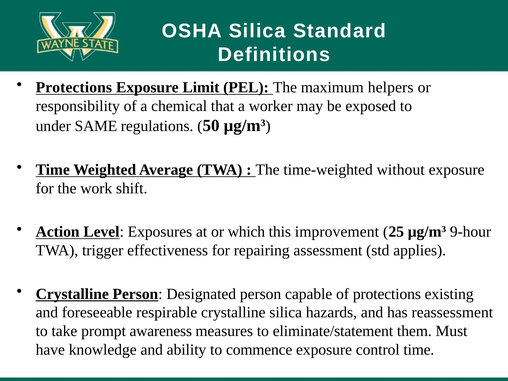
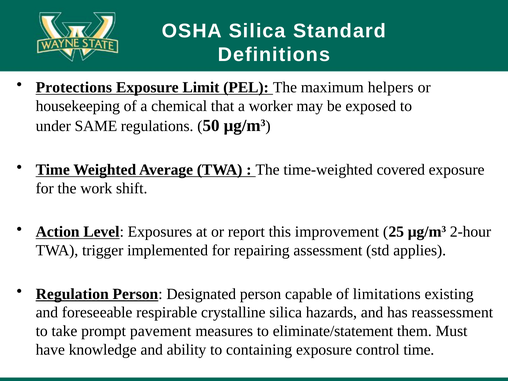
responsibility: responsibility -> housekeeping (78, 106)
without: without -> covered (401, 170)
which: which -> report (246, 232)
9-hour: 9-hour -> 2-hour (470, 232)
effectiveness: effectiveness -> implemented (168, 250)
Crystalline: Crystalline -> Regulation (72, 294)
of protections: protections -> limitations (387, 294)
awareness: awareness -> pavement (161, 331)
commence: commence -> containing (259, 350)
